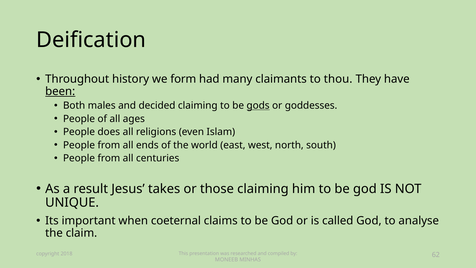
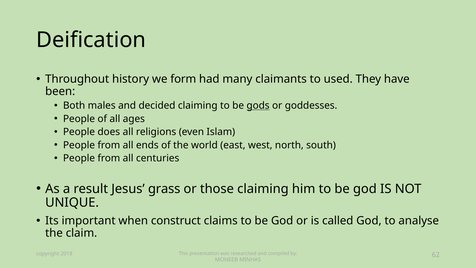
thou: thou -> used (338, 79)
been underline: present -> none (60, 91)
takes: takes -> grass (164, 189)
coeternal: coeternal -> construct (176, 221)
